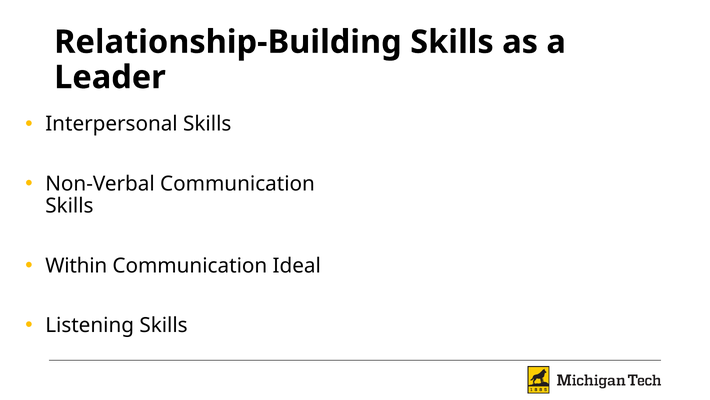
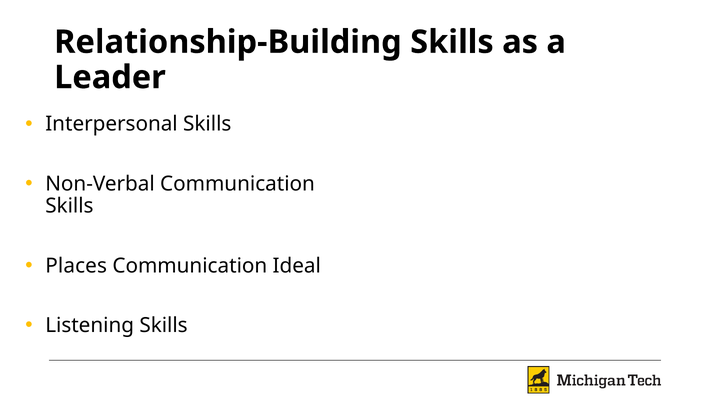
Within: Within -> Places (76, 265)
